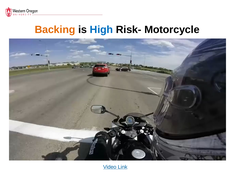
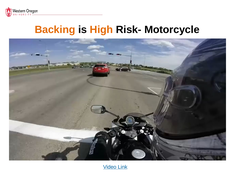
High colour: blue -> orange (101, 30)
